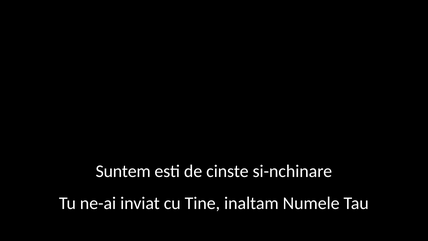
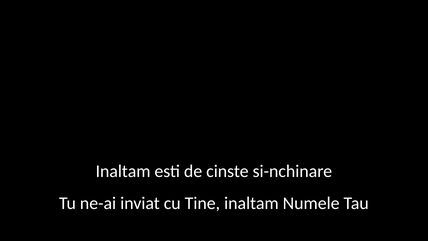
Suntem: Suntem -> Inaltam (123, 171)
